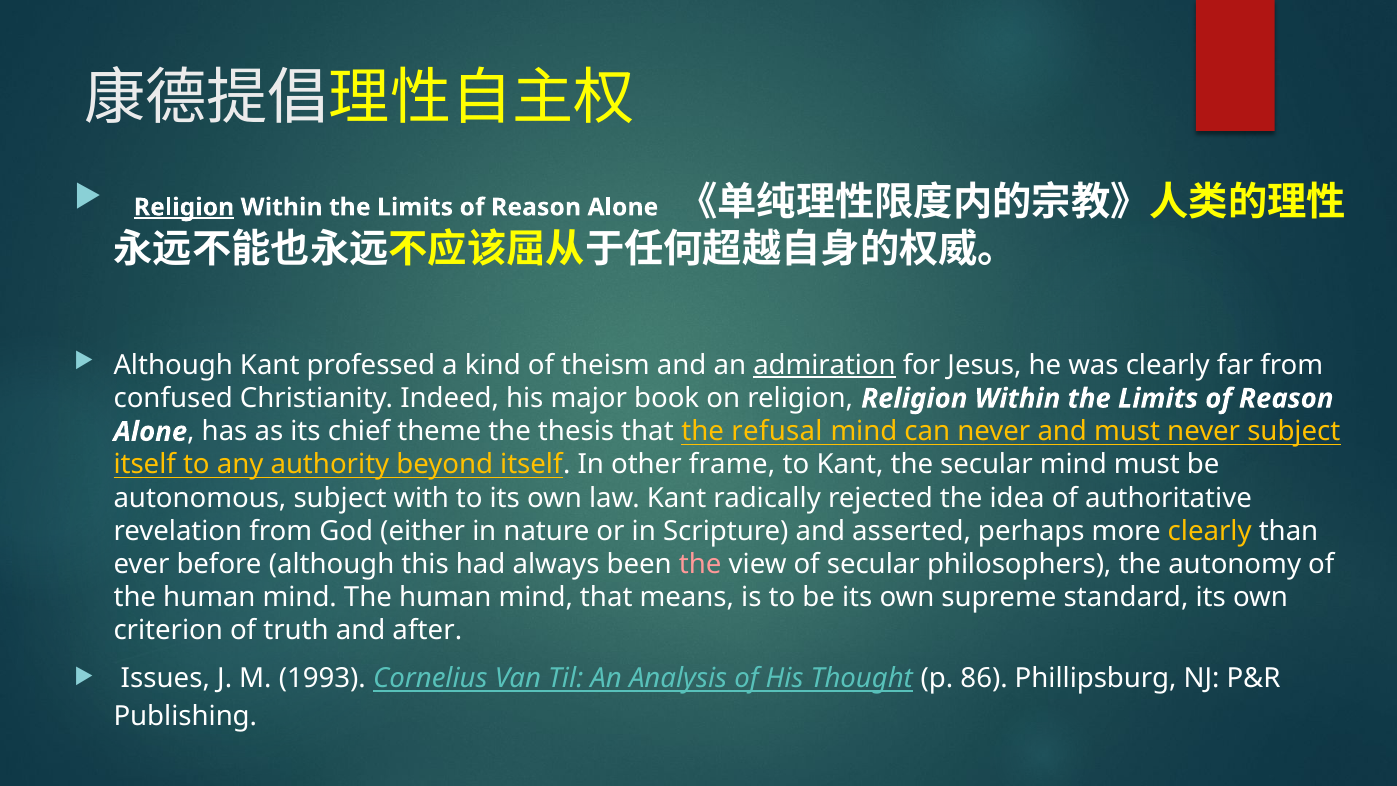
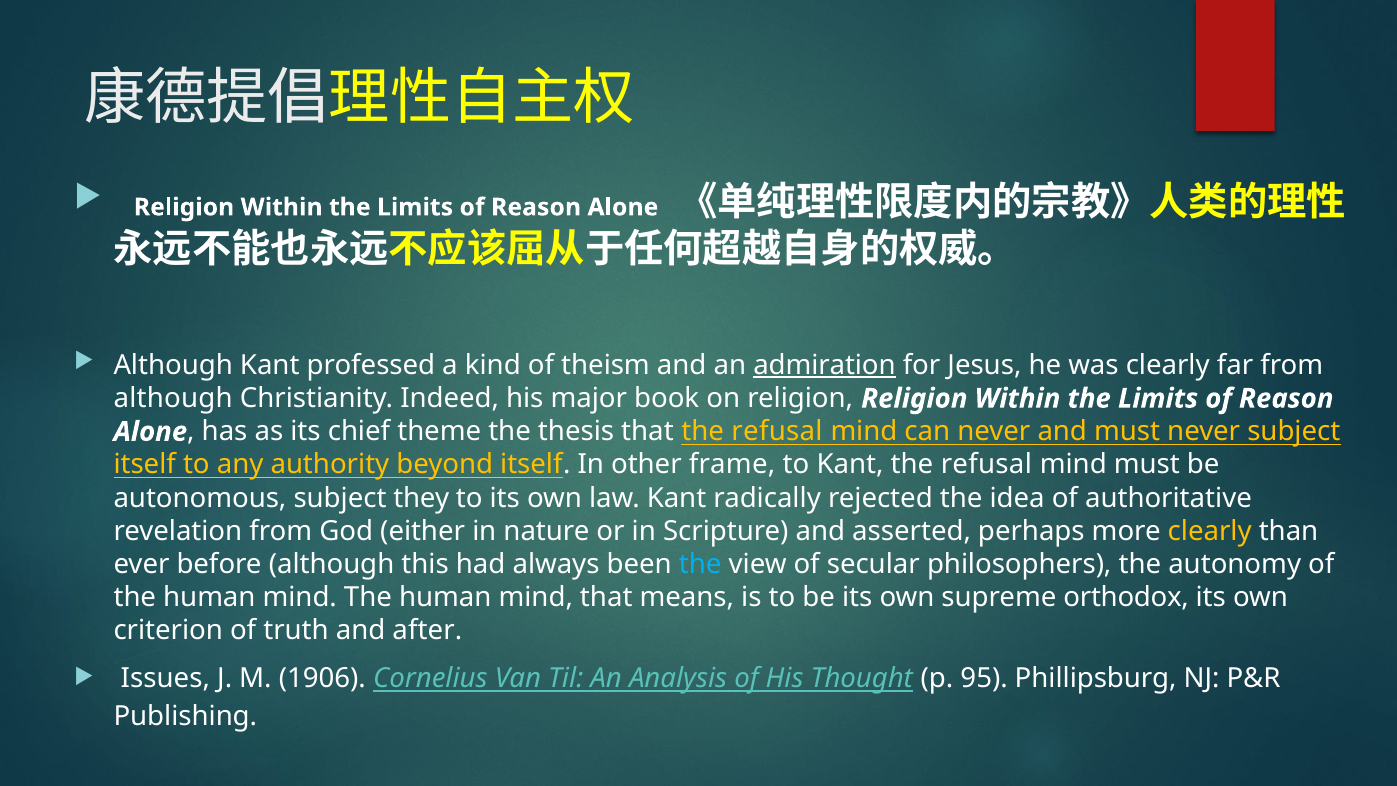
Religion underline: present -> none (184, 207)
confused: confused -> although (173, 398)
Kant the secular: secular -> refusal (986, 465)
with: with -> they (421, 498)
the colour: pink -> light blue (700, 564)
standard: standard -> orthodox (1126, 597)
1993: 1993 -> 1906 (322, 678)
86: 86 -> 95 (984, 678)
